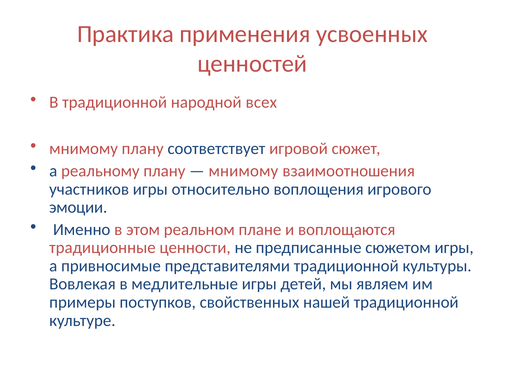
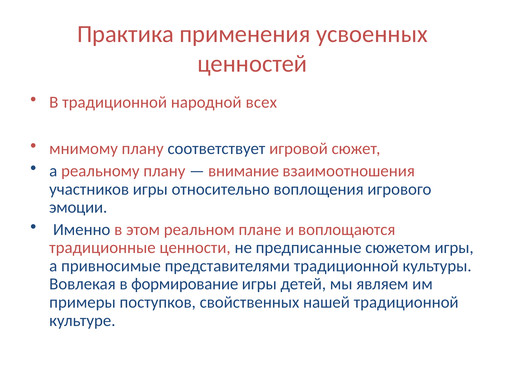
мнимому: мнимому -> внимание (244, 171)
медлительные: медлительные -> формирование (185, 284)
